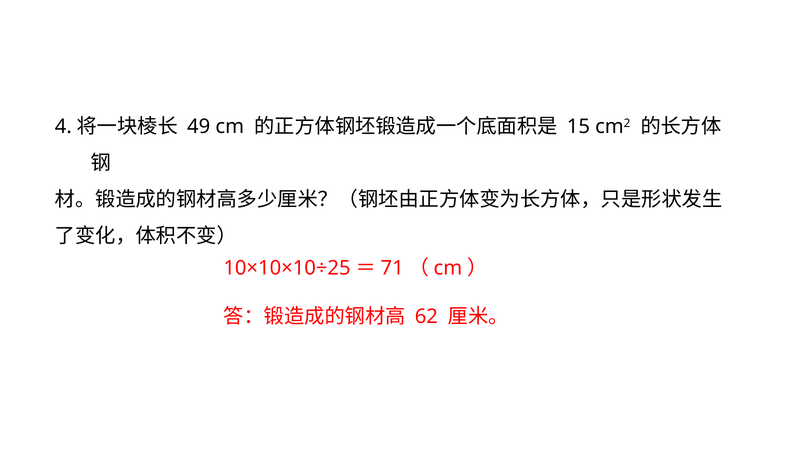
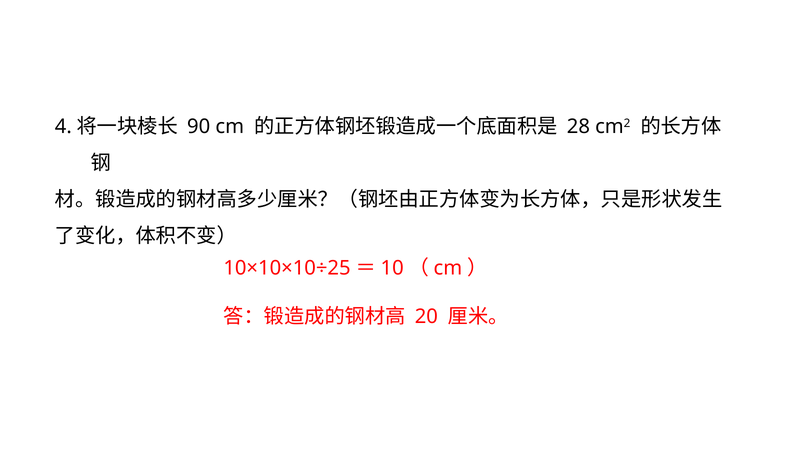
49: 49 -> 90 (199, 127)
15: 15 -> 28 (578, 127)
71: 71 -> 10 (392, 268)
62: 62 -> 20 (426, 317)
